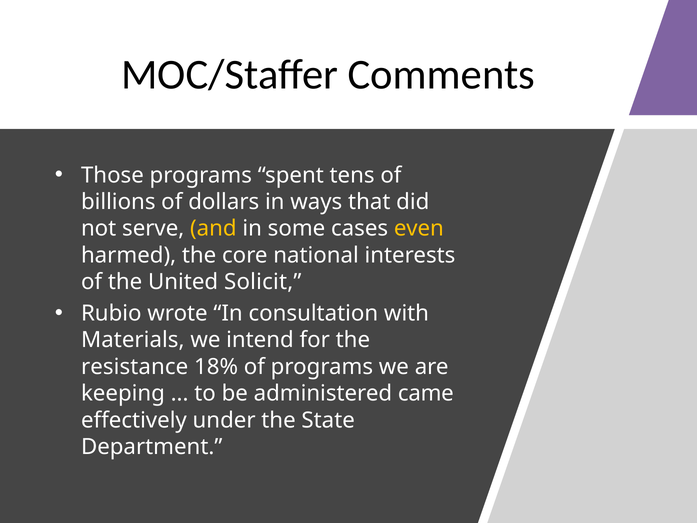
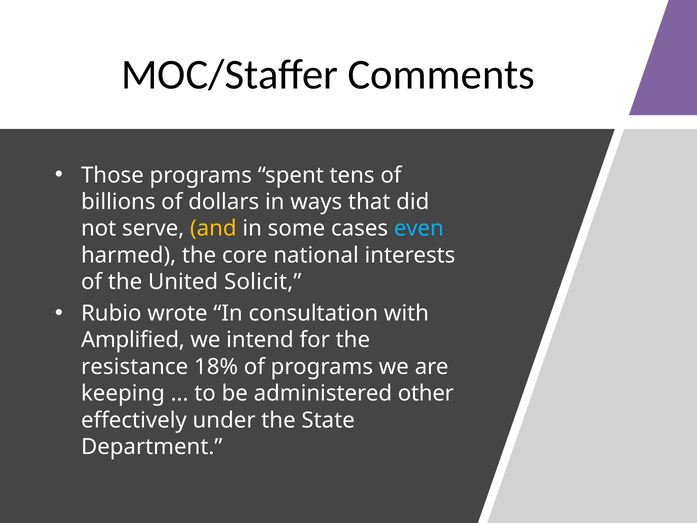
even colour: yellow -> light blue (419, 229)
Materials: Materials -> Amplified (133, 340)
came: came -> other (426, 393)
